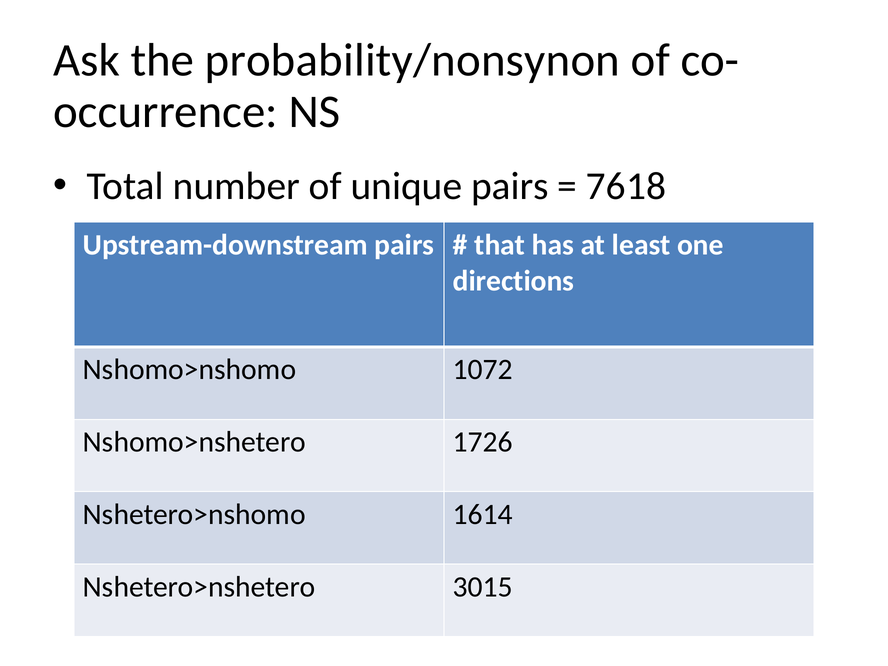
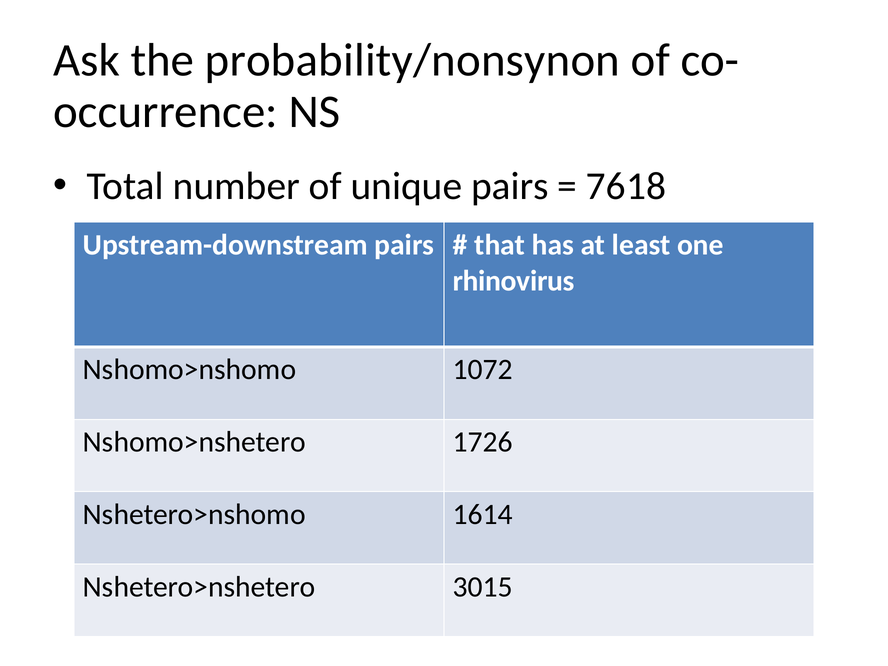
directions: directions -> rhinovirus (514, 281)
